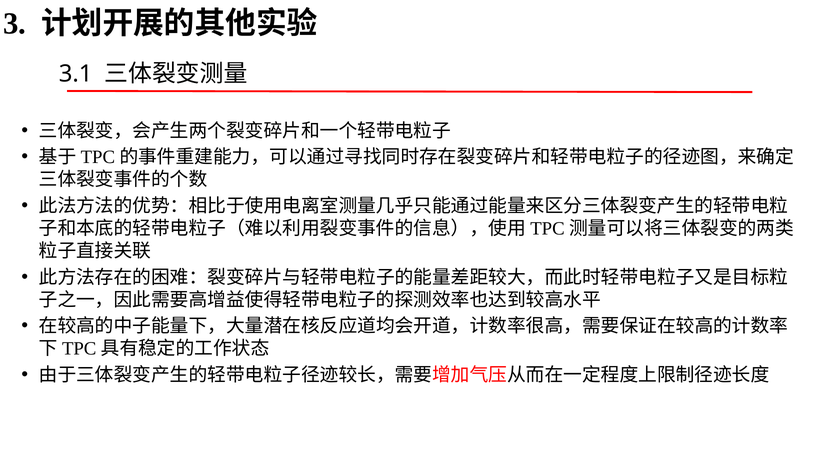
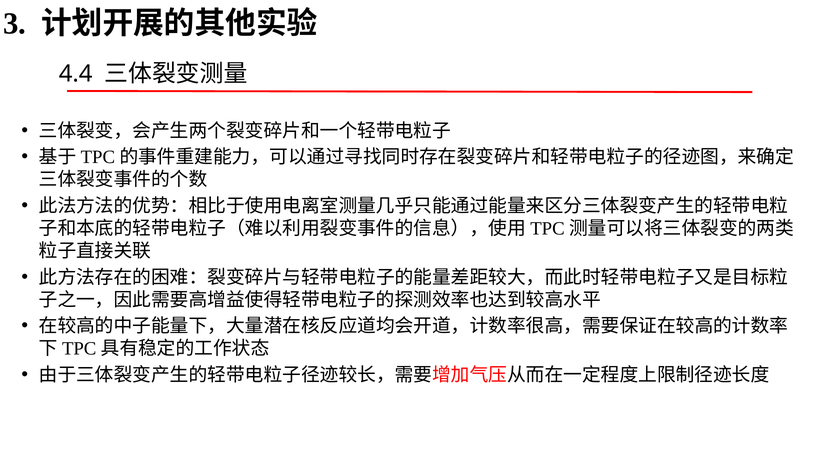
3.1: 3.1 -> 4.4 (76, 74)
